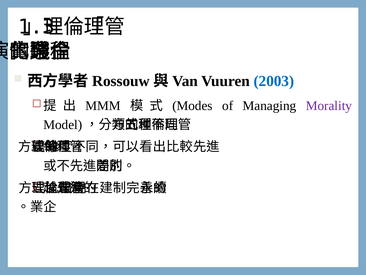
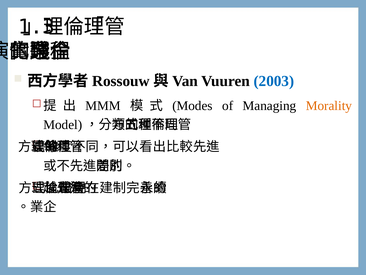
Morality colour: purple -> orange (329, 106)
